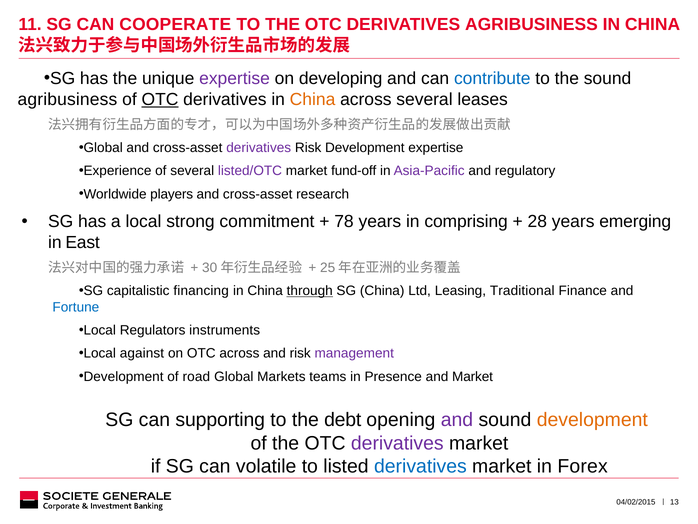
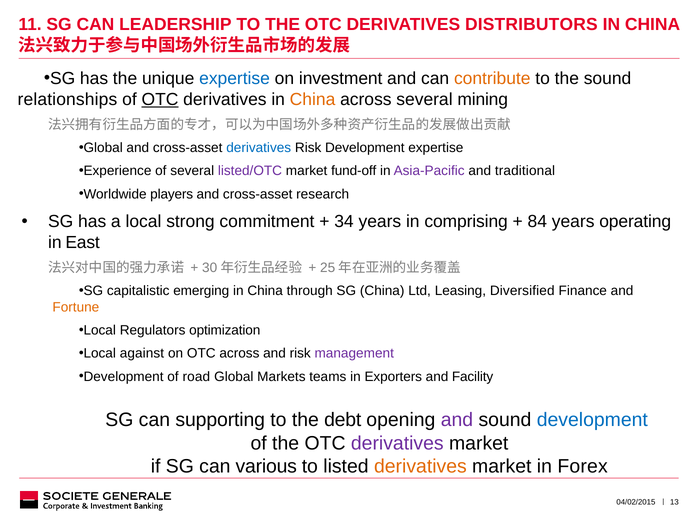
COOPERATE: COOPERATE -> LEADERSHIP (175, 25)
DERIVATIVES AGRIBUSINESS: AGRIBUSINESS -> DISTRIBUTORS (531, 25)
expertise colour: purple -> blue (235, 79)
developing: developing -> investment (341, 79)
contribute colour: blue -> orange (492, 79)
agribusiness: agribusiness -> relationships (67, 99)
leases: leases -> mining (483, 99)
derivatives colour: purple -> blue (259, 148)
regulatory: regulatory -> traditional (525, 171)
78: 78 -> 34 (344, 222)
28: 28 -> 84 (537, 222)
emerging: emerging -> operating (635, 222)
financing: financing -> emerging (201, 291)
through underline: present -> none (310, 291)
Traditional: Traditional -> Diversified (522, 291)
Fortune colour: blue -> orange (76, 307)
instruments: instruments -> optimization (225, 330)
Presence: Presence -> Exporters (393, 376)
and Market: Market -> Facility (473, 376)
development colour: orange -> blue (592, 419)
volatile: volatile -> various (266, 466)
derivatives colour: blue -> orange (420, 466)
